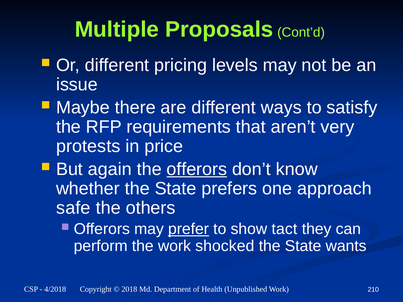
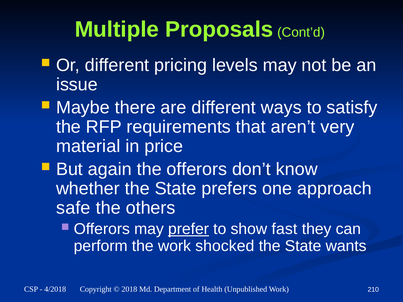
protests: protests -> material (88, 146)
offerors underline: present -> none (197, 169)
tact: tact -> fast (284, 229)
